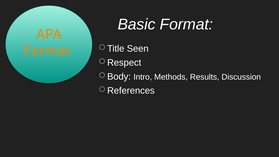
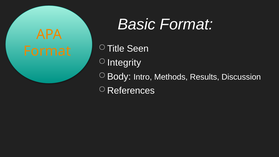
Respect: Respect -> Integrity (124, 63)
